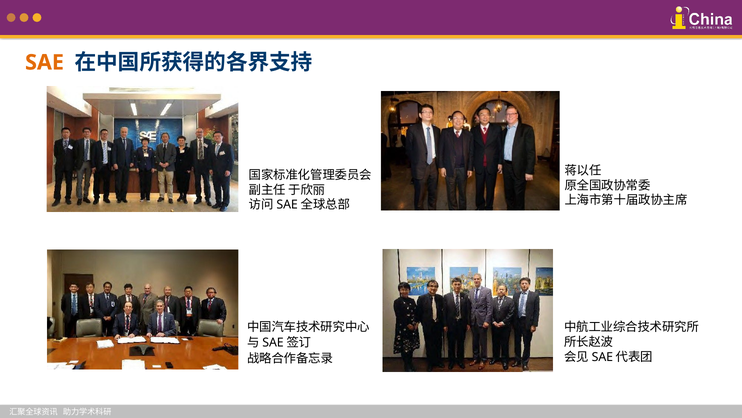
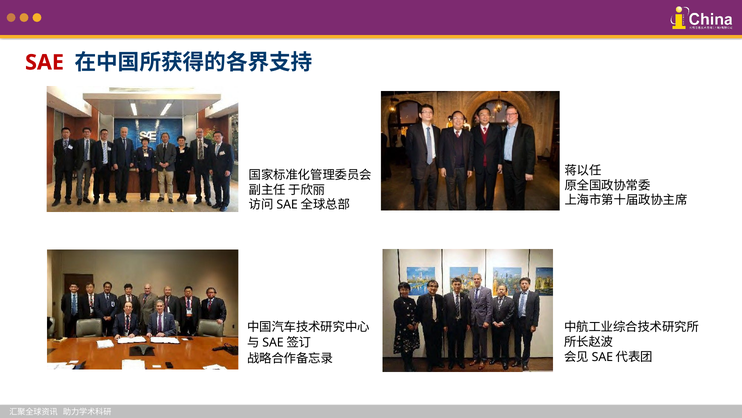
SAE colour: orange -> red (45, 62)
